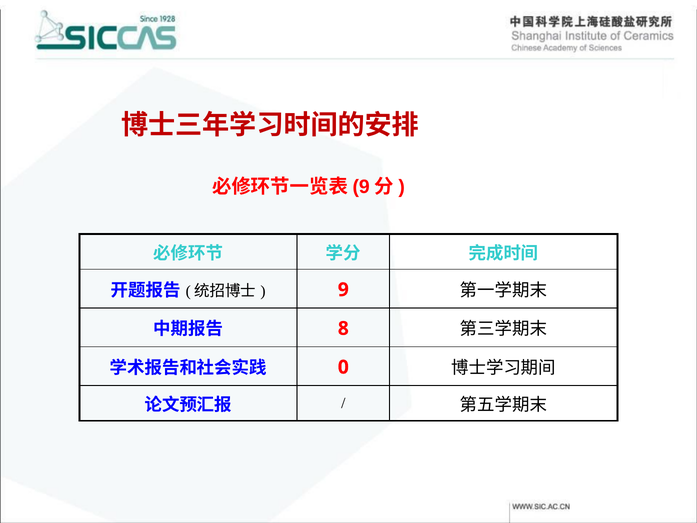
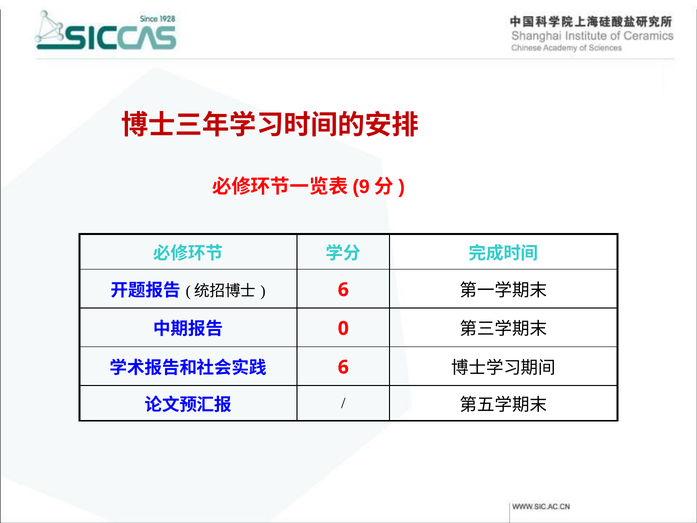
9: 9 -> 6 (343, 290)
8: 8 -> 0 (343, 328)
0: 0 -> 6 (343, 367)
